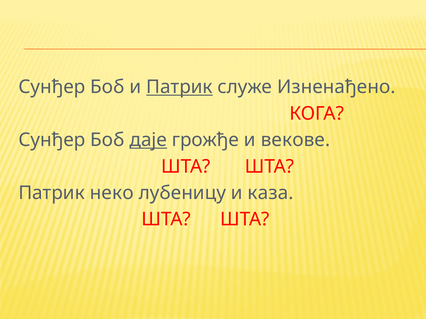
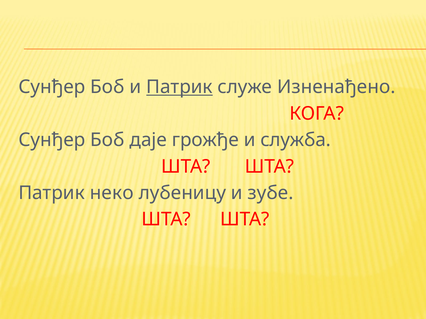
даје underline: present -> none (148, 140)
векове: векове -> служба (296, 140)
каза: каза -> зубе (271, 193)
